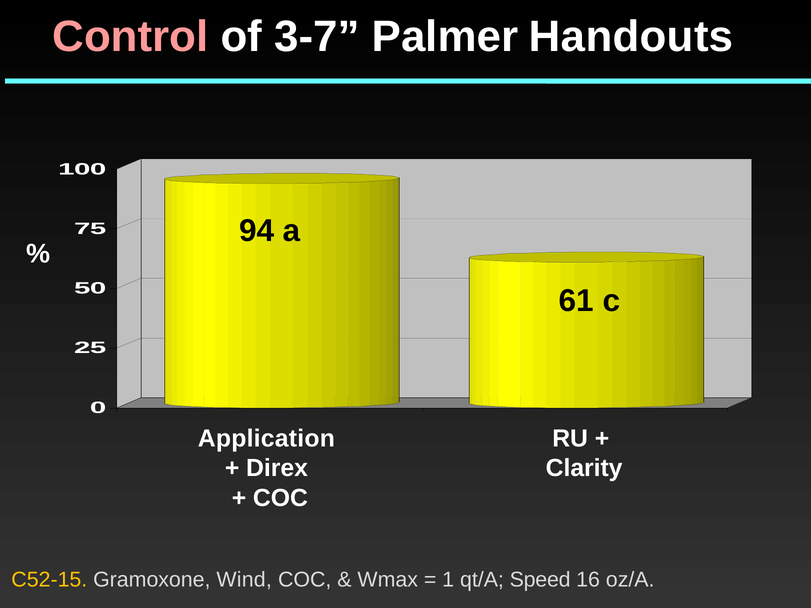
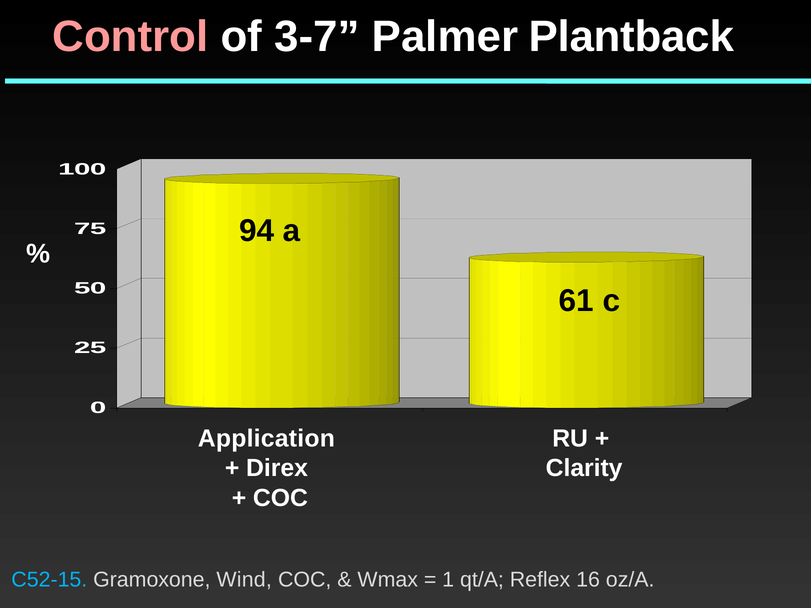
Handouts: Handouts -> Plantback (631, 37)
C52-15 colour: yellow -> light blue (49, 580)
Speed: Speed -> Reflex (540, 580)
